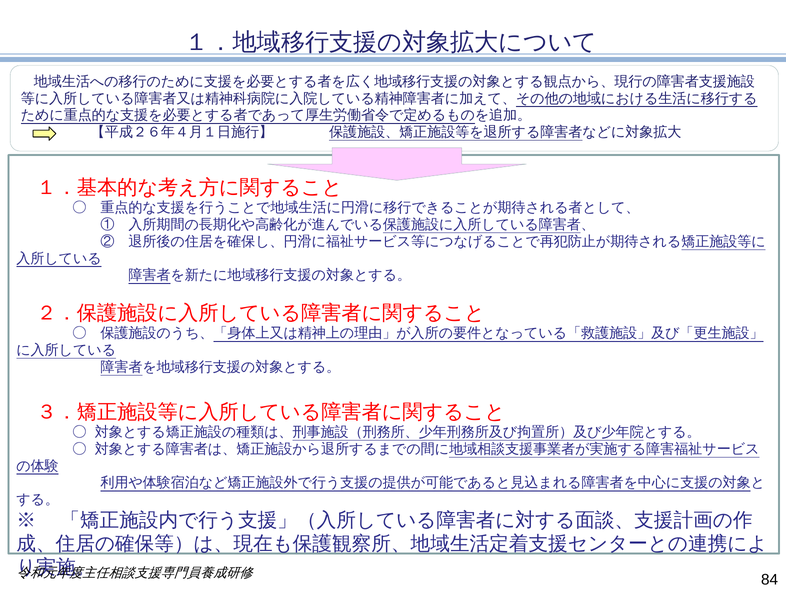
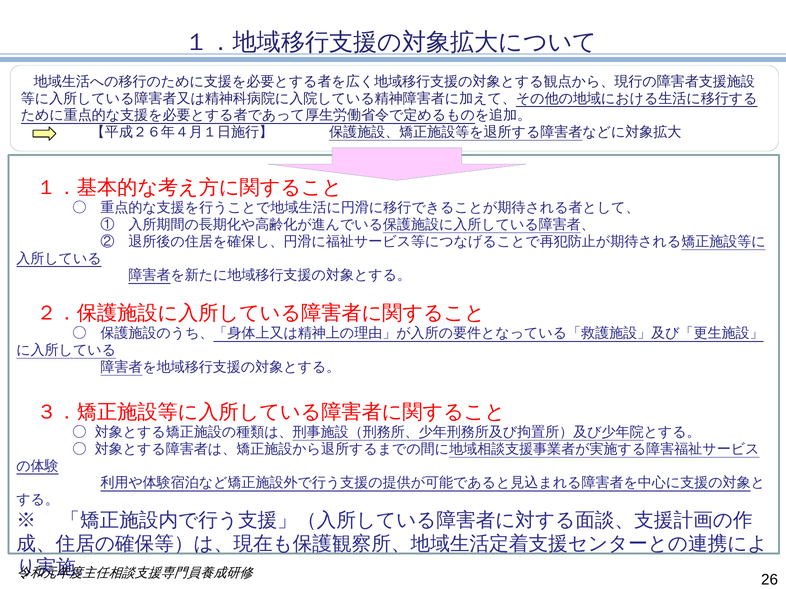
84: 84 -> 26 (770, 580)
